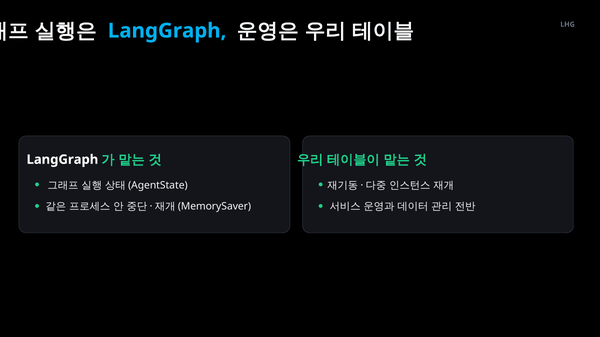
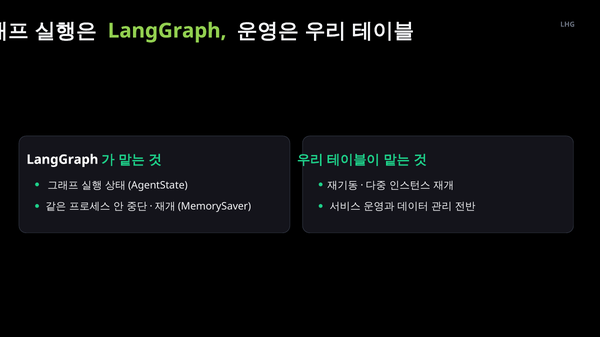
LangGraph colour: light blue -> light green (167, 31)
